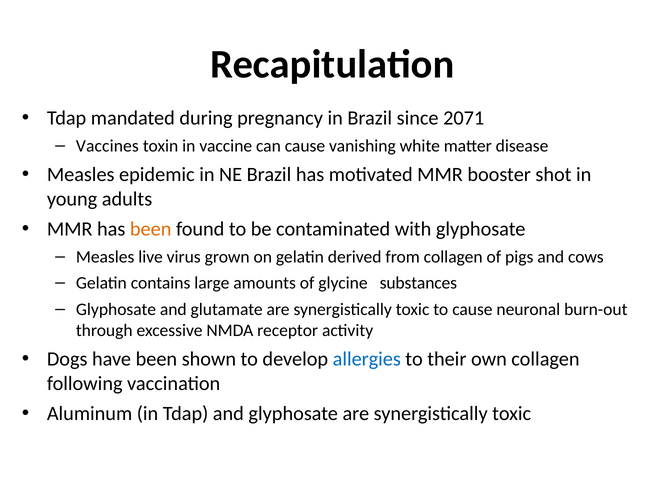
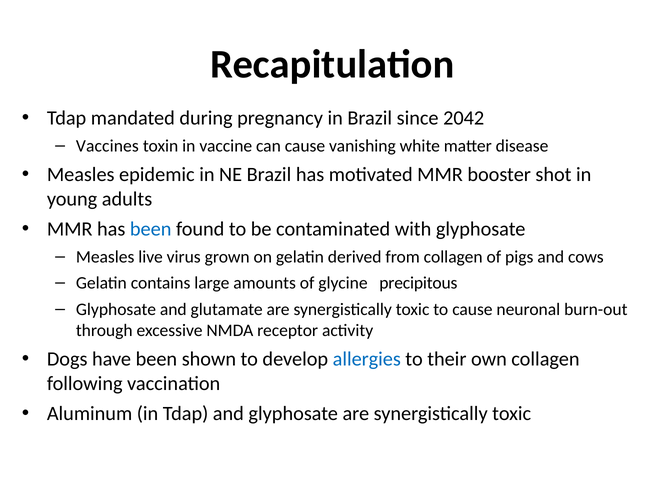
2071: 2071 -> 2042 (464, 118)
been colour: orange -> blue (151, 230)
substances: substances -> precipitous (418, 284)
